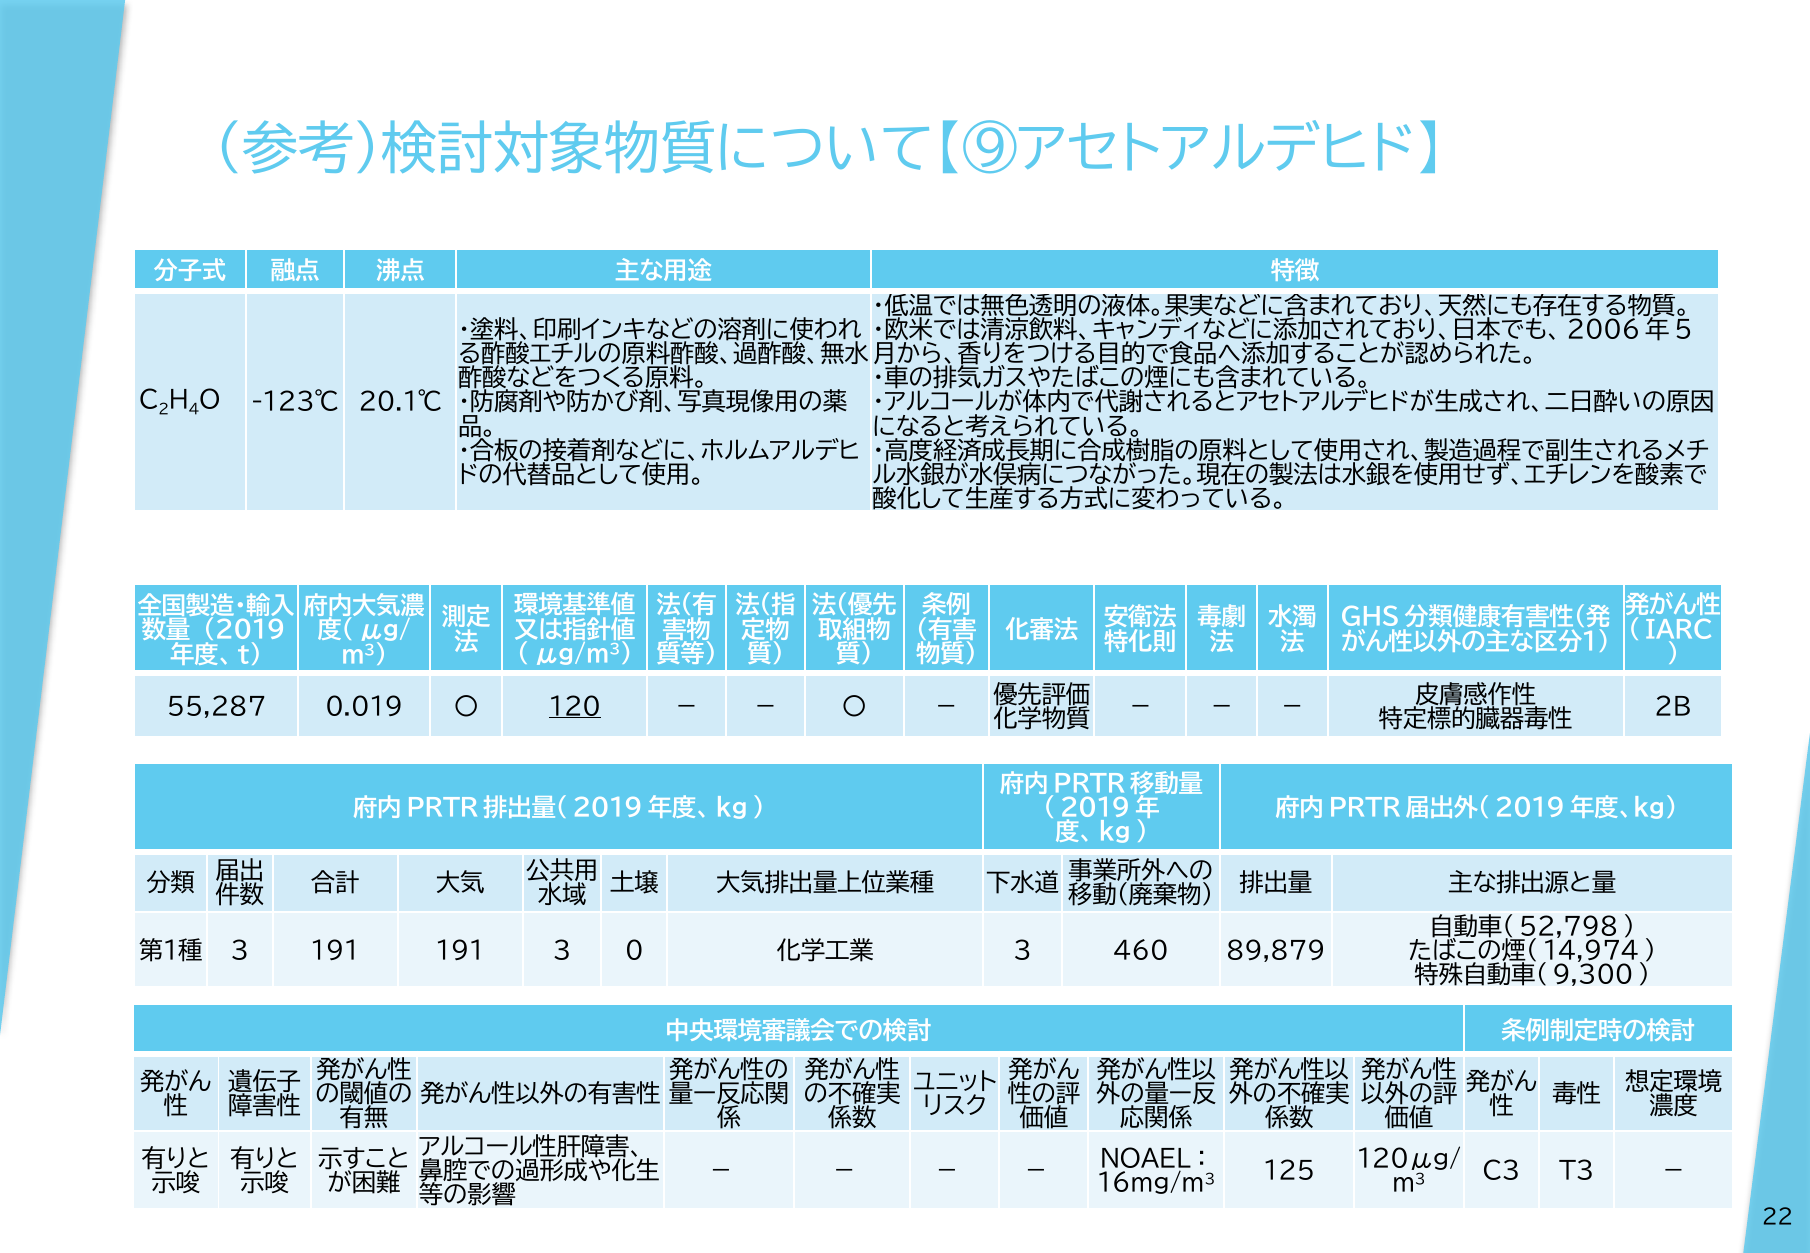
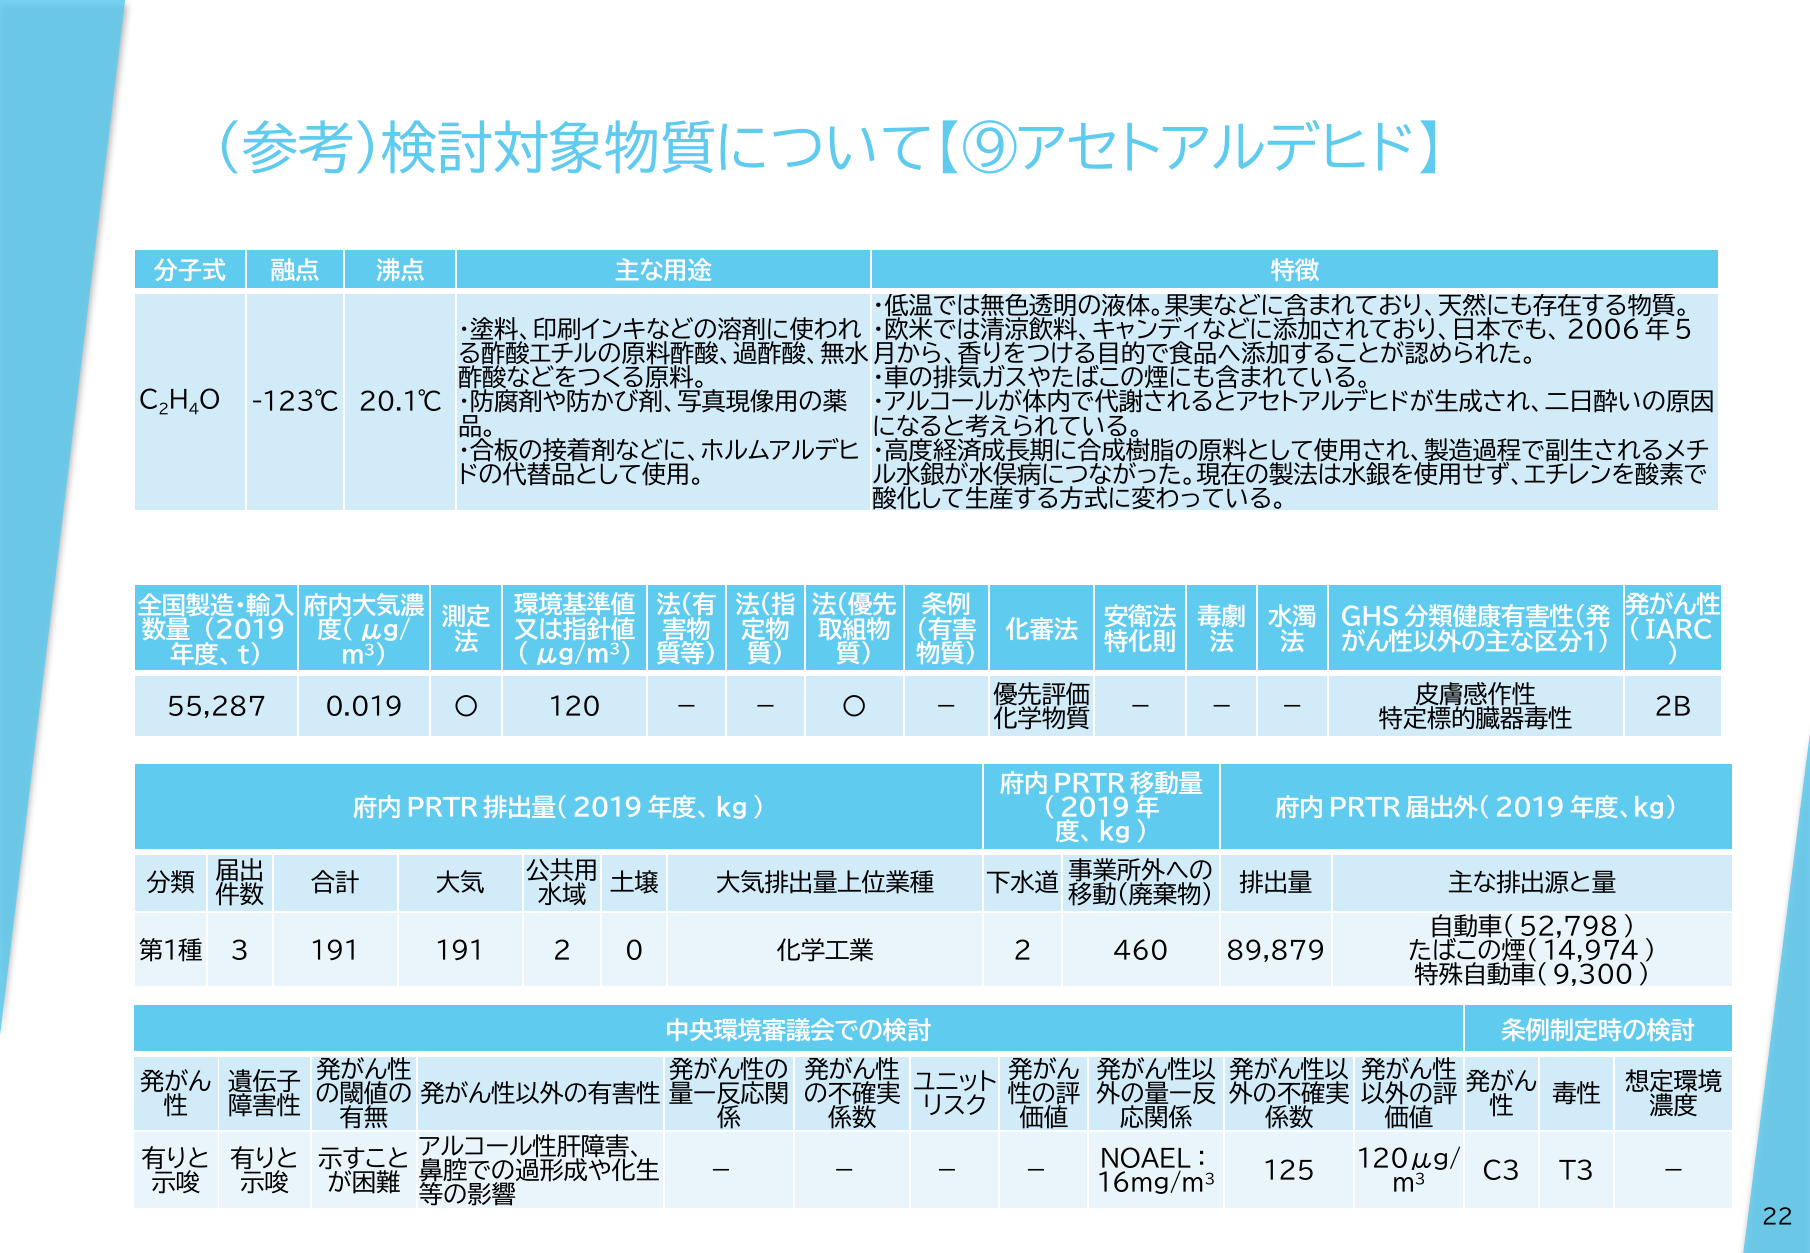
120 underline: present -> none (575, 707)
191 3: 3 -> 2 (562, 952)
3: 3 -> 2 (1023, 952)
